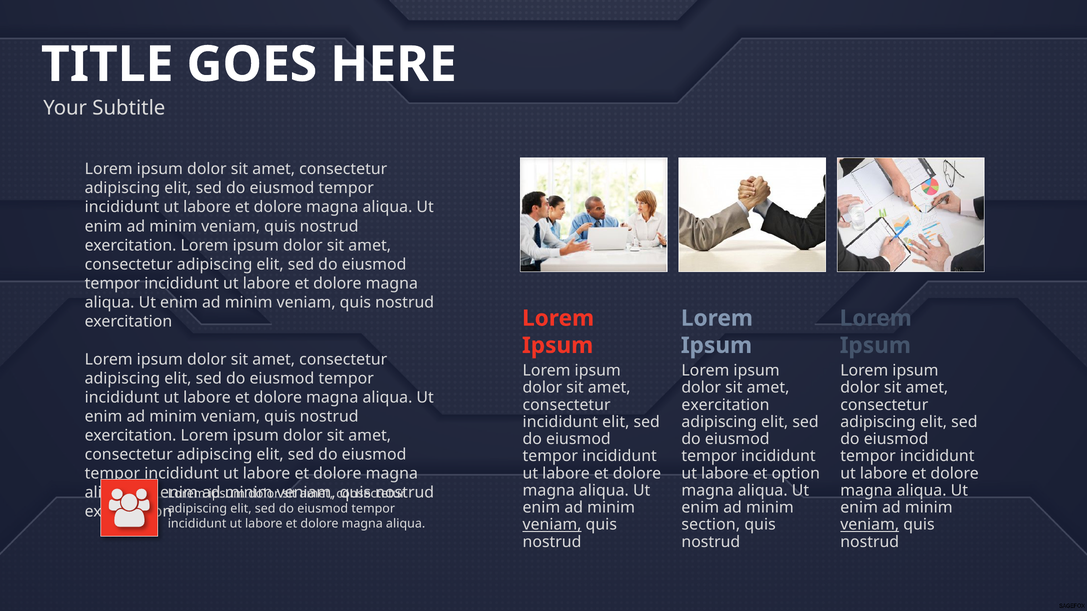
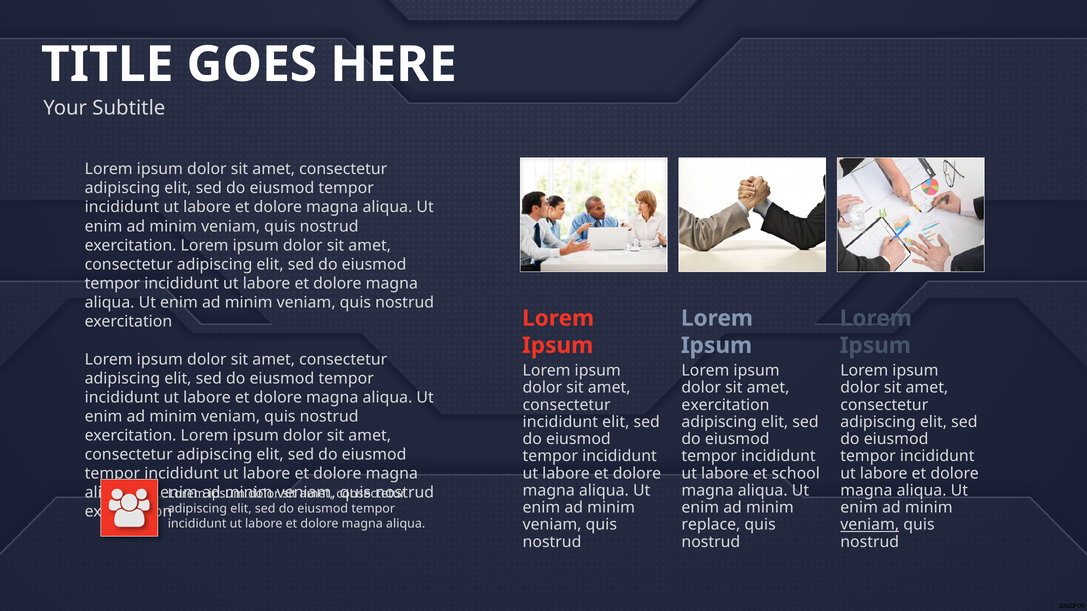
option: option -> school (796, 474)
veniam underline: present -> none (552, 525)
section: section -> replace (711, 525)
